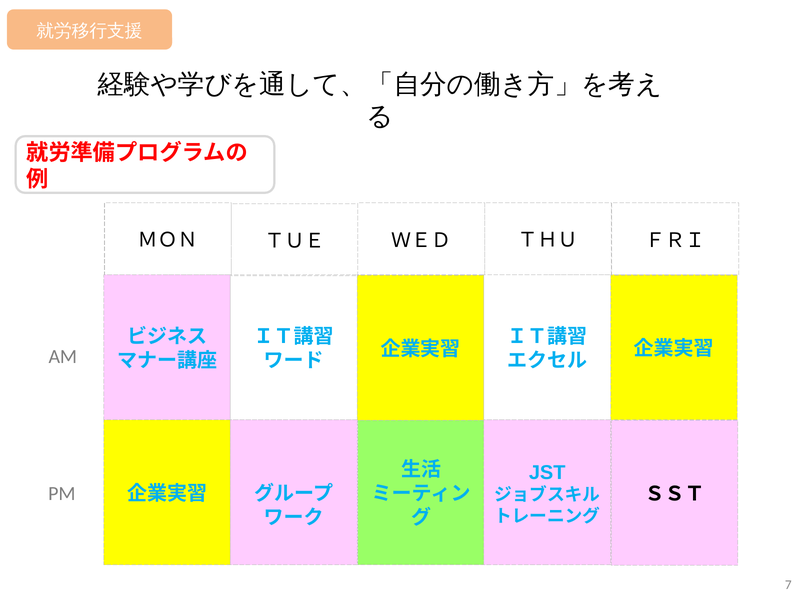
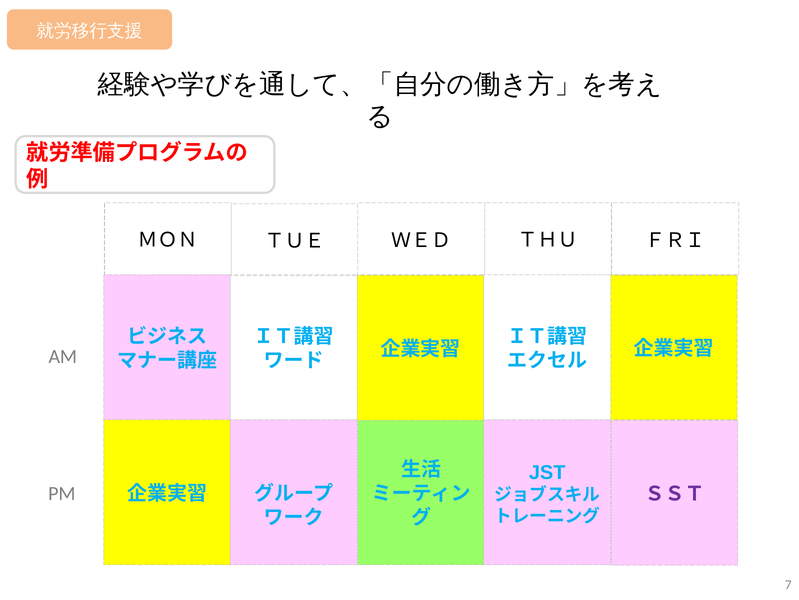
ＳＳＴ colour: black -> purple (675, 494)
